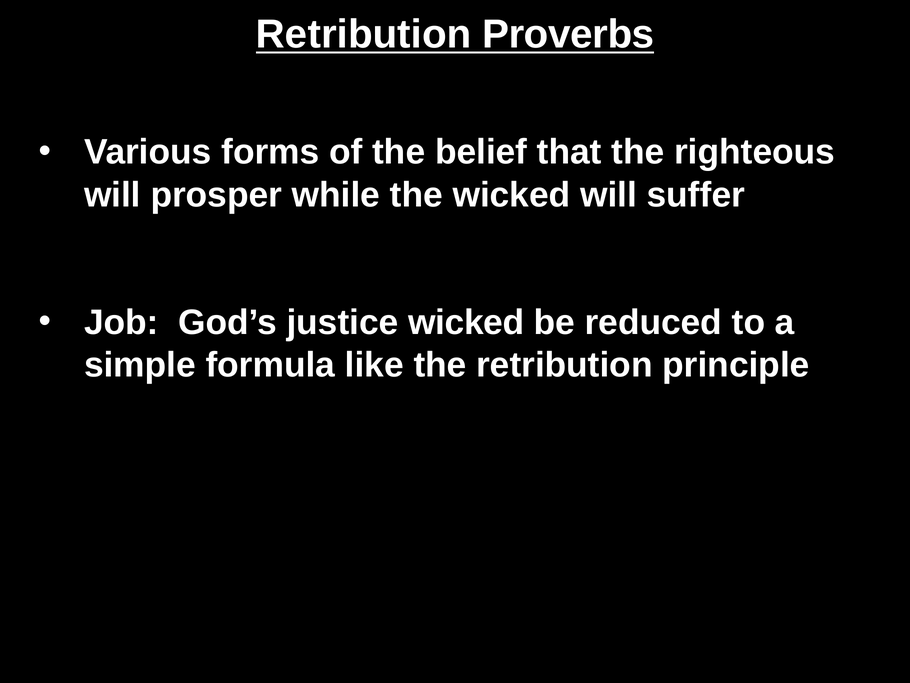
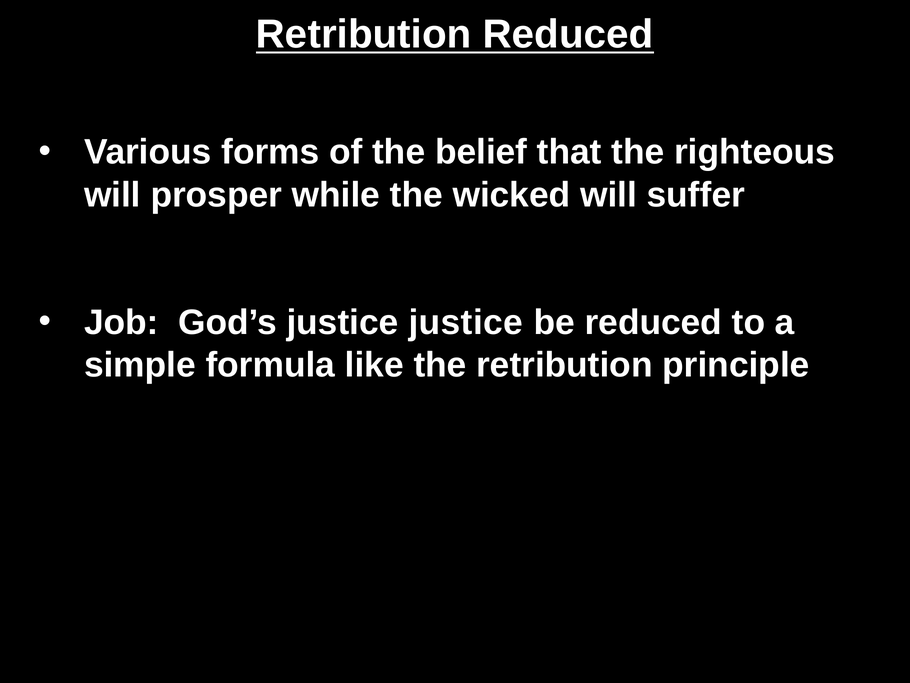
Retribution Proverbs: Proverbs -> Reduced (568, 35)
justice wicked: wicked -> justice (466, 322)
